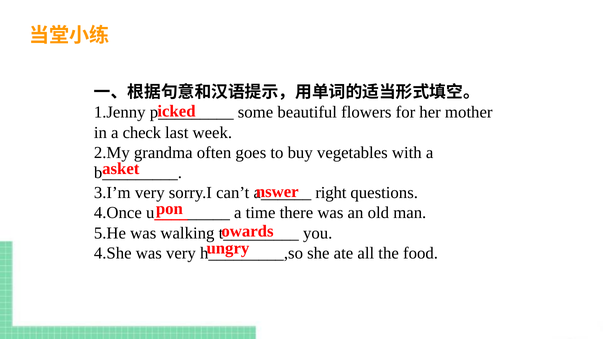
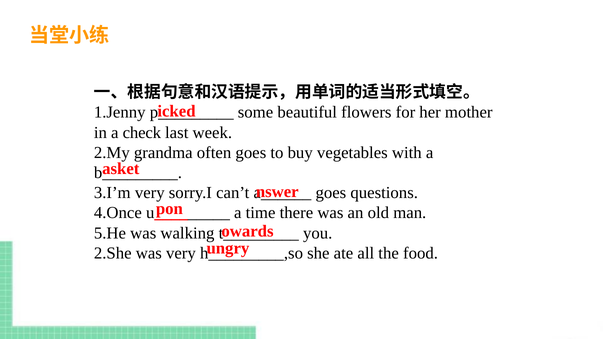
right: right -> goes (331, 193)
4.She: 4.She -> 2.She (113, 253)
